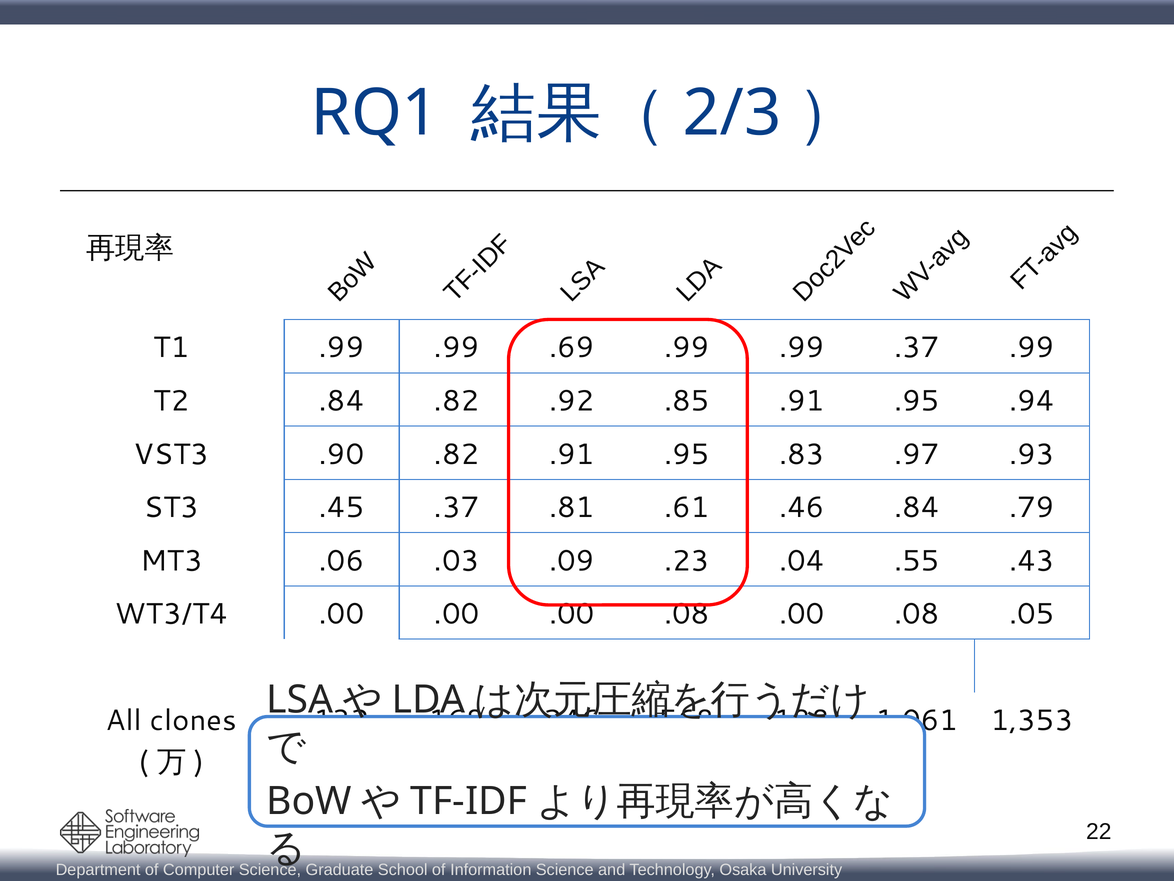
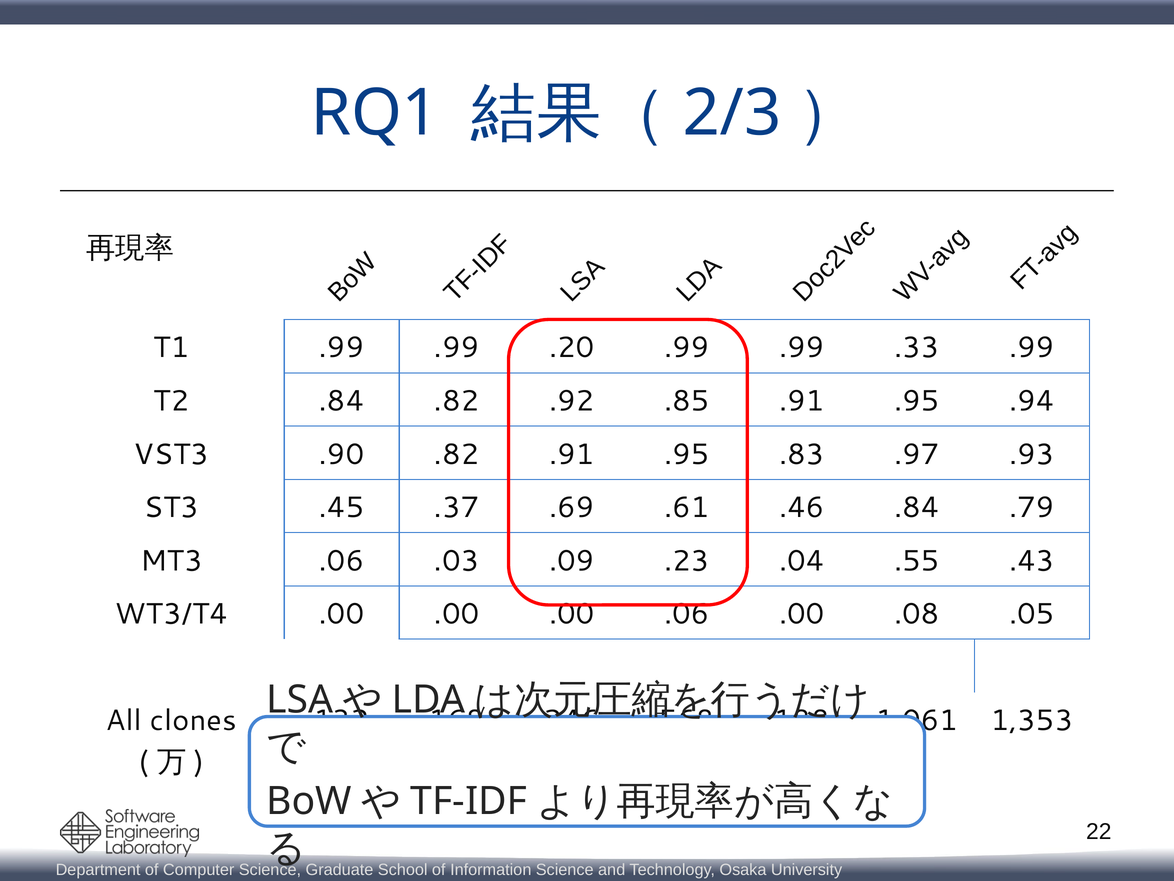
.69: .69 -> .20 (572, 348)
.99 .37: .37 -> .33 (917, 348)
.81: .81 -> .69 (572, 507)
.00 .00 .08: .08 -> .06 (687, 614)
